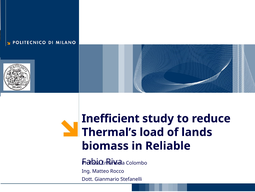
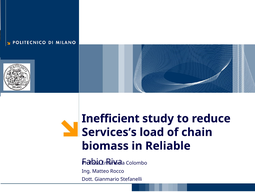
Thermal’s: Thermal’s -> Services’s (109, 132)
lands: lands -> chain (197, 132)
